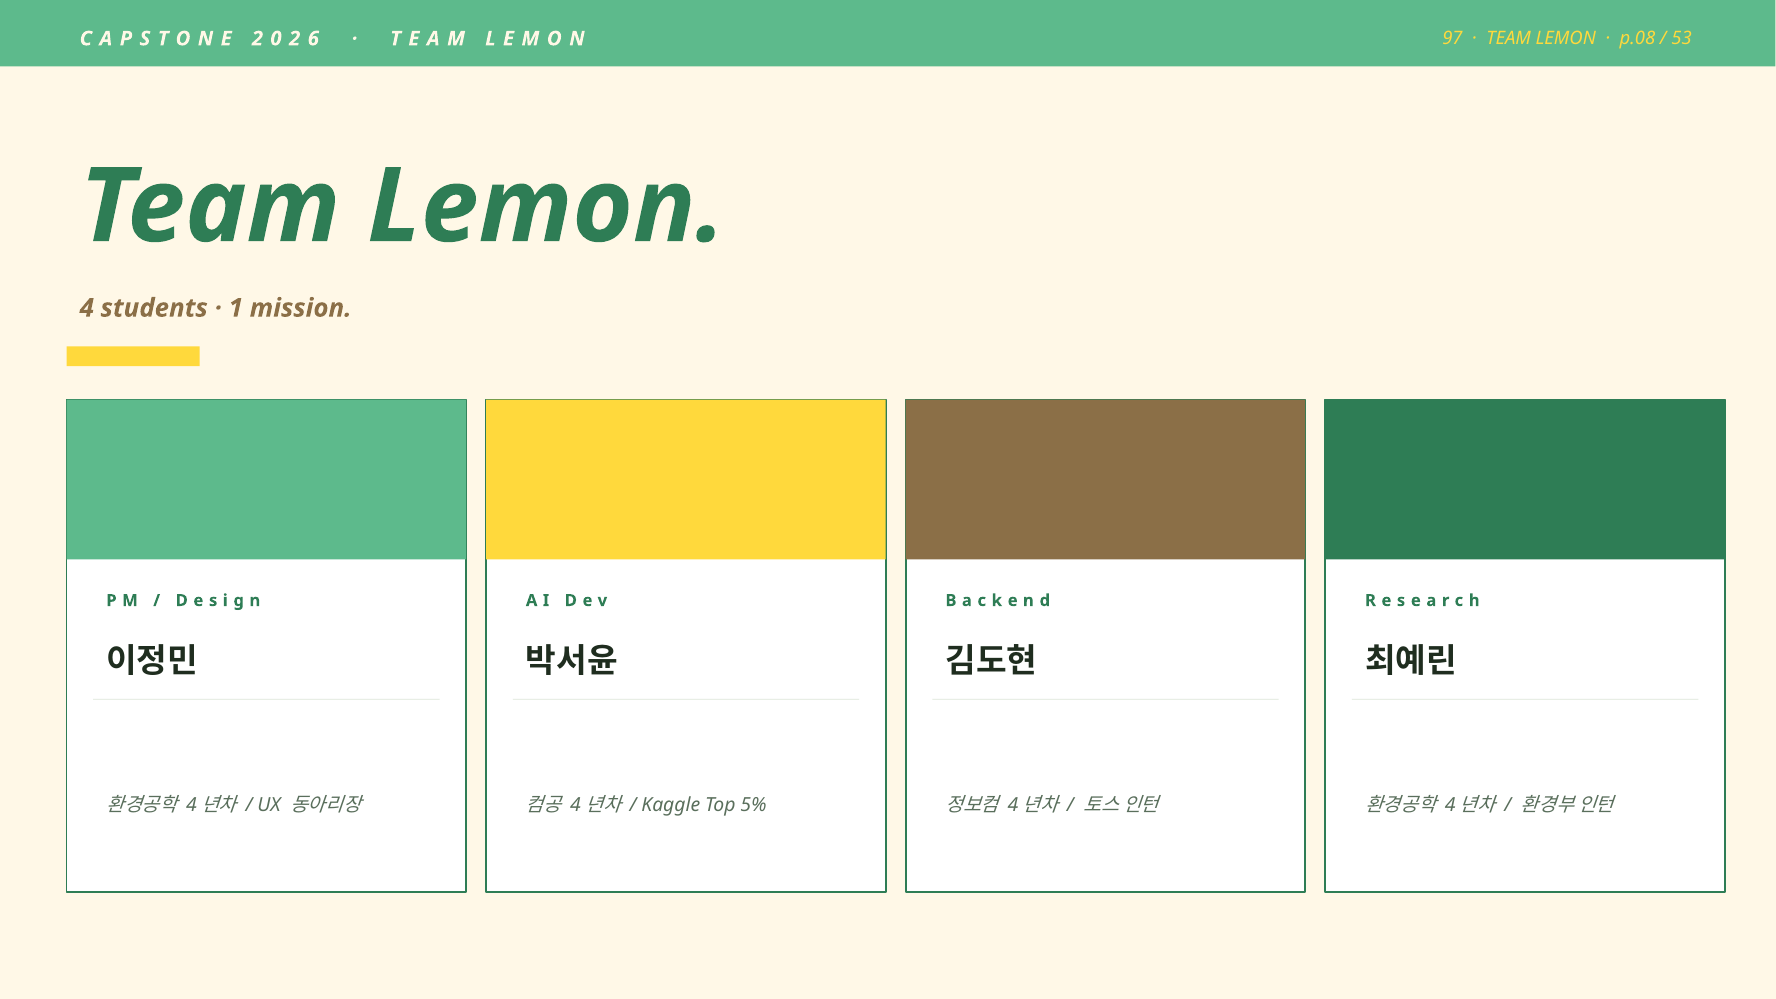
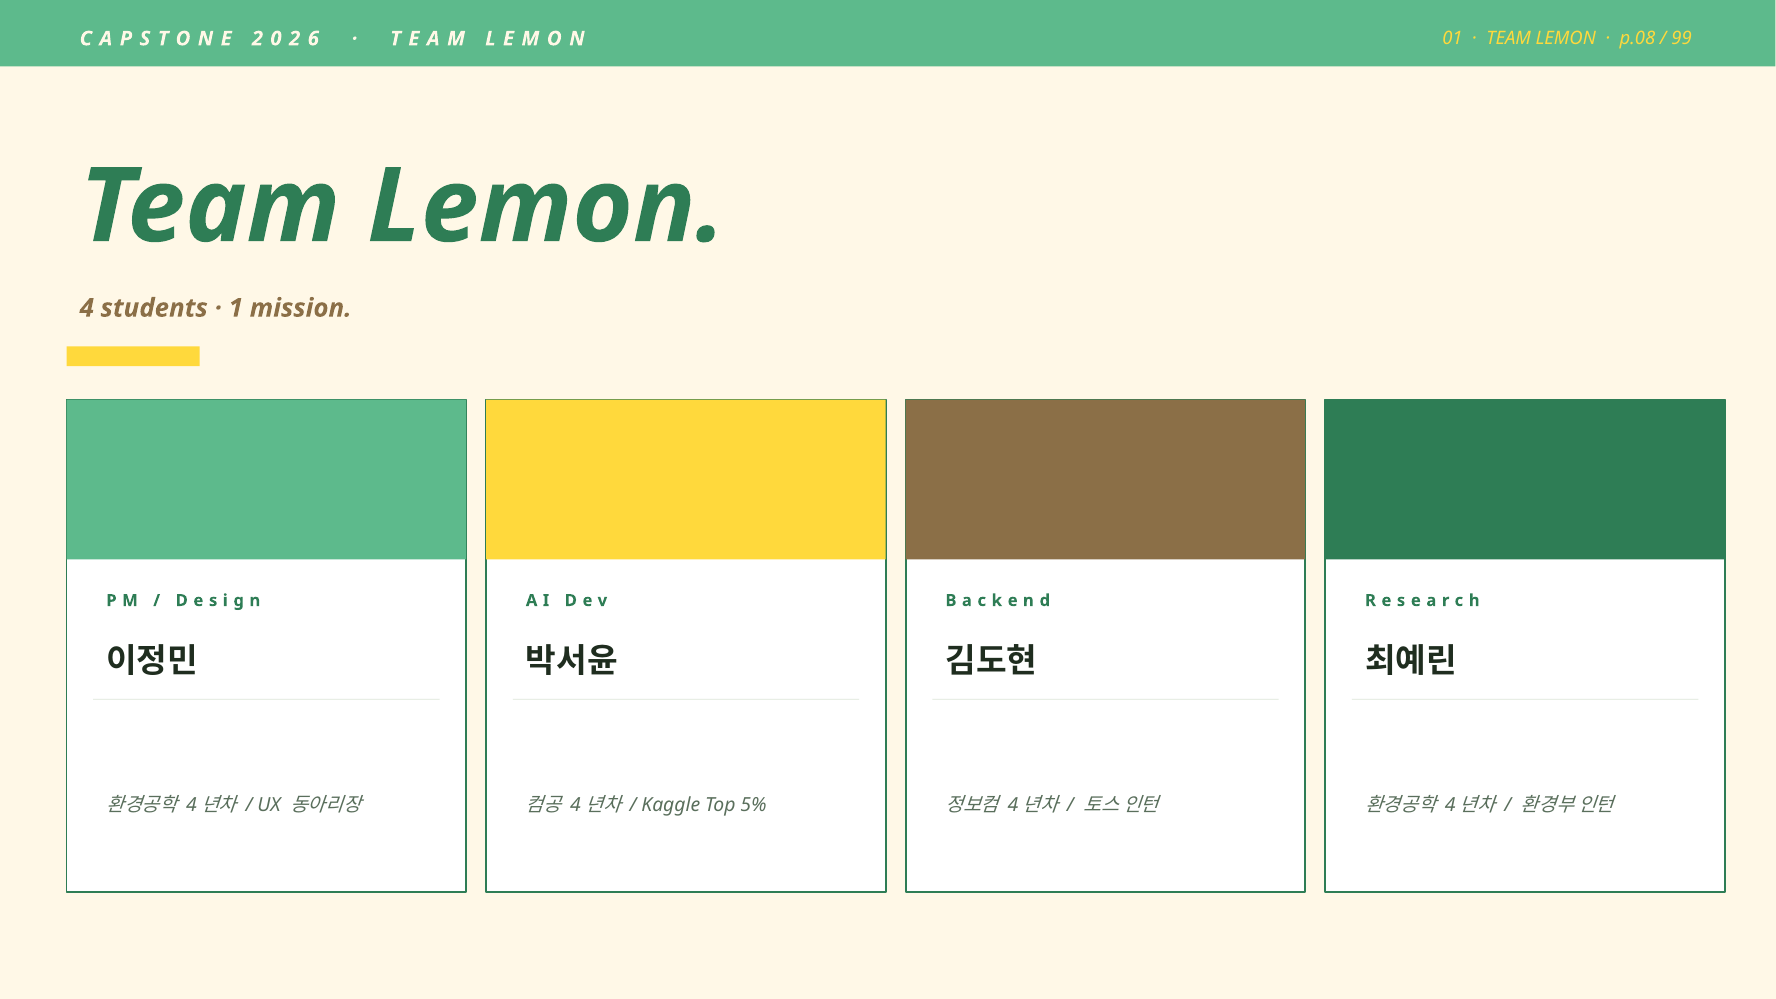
97: 97 -> 01 (1452, 39)
53: 53 -> 99 (1682, 39)
